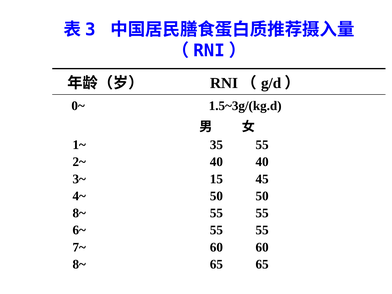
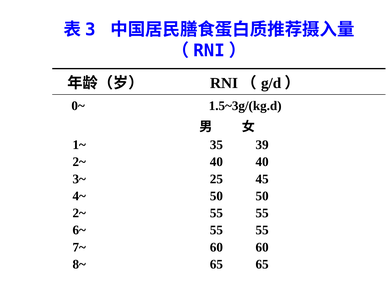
35 55: 55 -> 39 (262, 145)
15: 15 -> 25 (216, 179)
8~: 8~ -> 2~ (79, 213)
